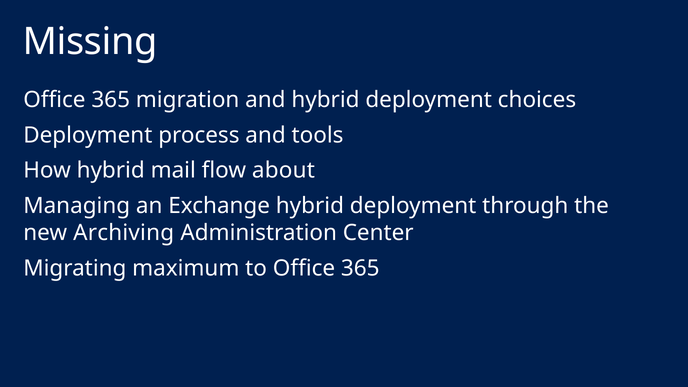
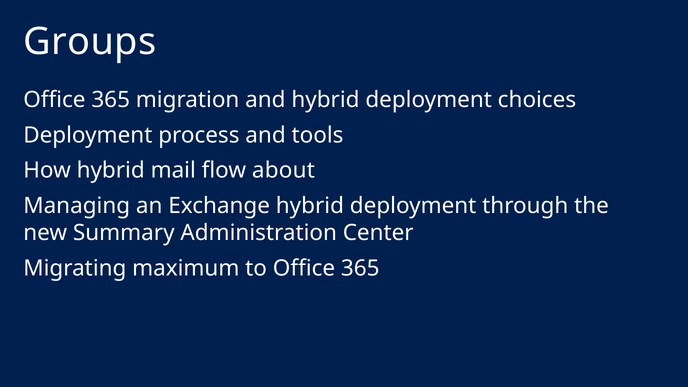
Missing: Missing -> Groups (90, 42)
Archiving: Archiving -> Summary (124, 233)
